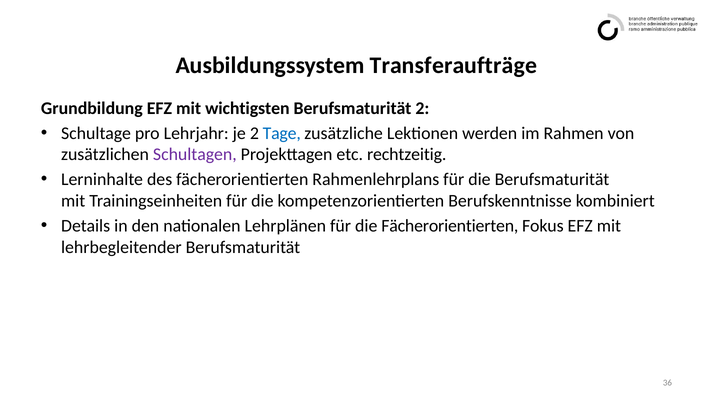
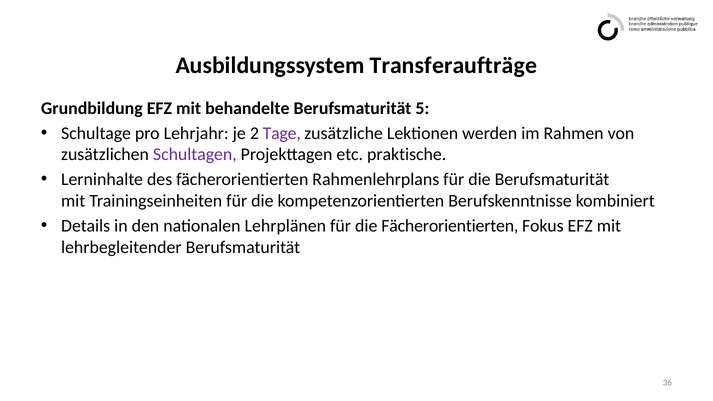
wichtigsten: wichtigsten -> behandelte (247, 108)
Berufsmaturität 2: 2 -> 5 (422, 108)
Tage colour: blue -> purple (282, 133)
rechtzeitig: rechtzeitig -> praktische (407, 155)
